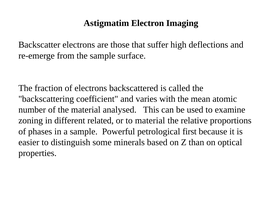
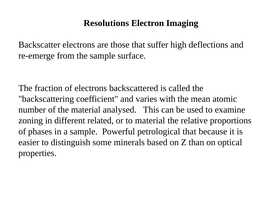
Astigmatim: Astigmatim -> Resolutions (106, 23)
petrological first: first -> that (189, 131)
